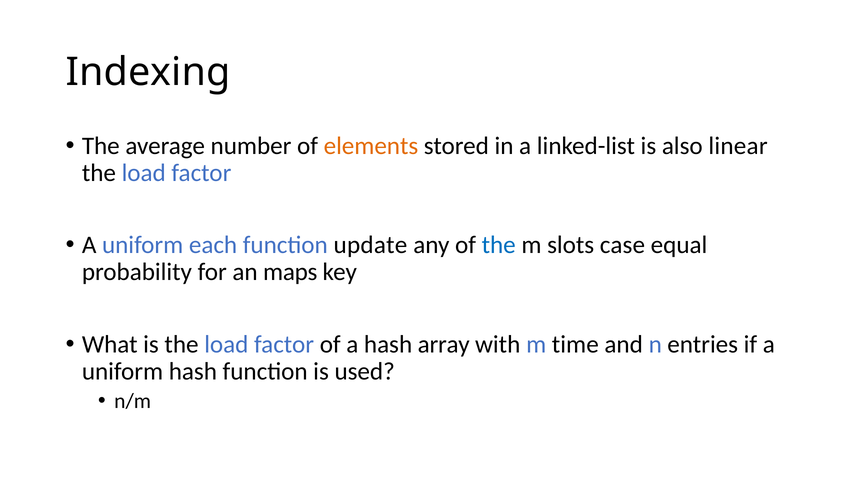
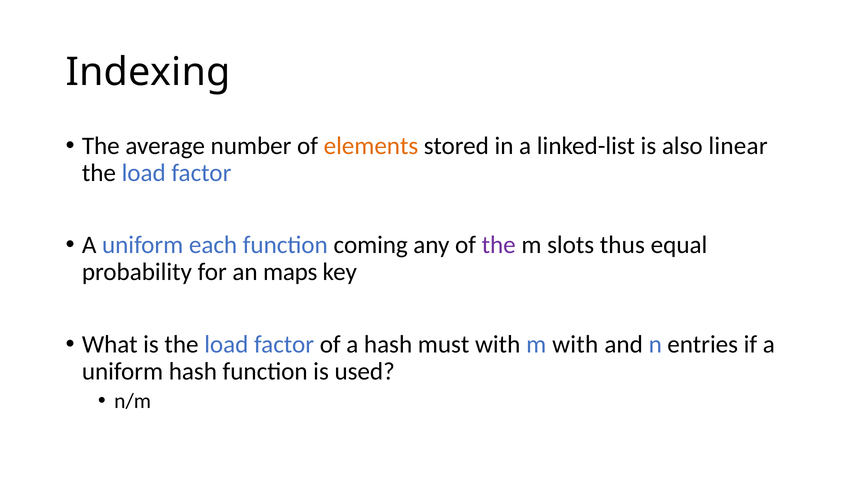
update: update -> coming (371, 245)
the colour: blue -> purple (499, 245)
case: case -> thus (622, 245)
array: array -> must (444, 344)
m time: time -> with (575, 344)
